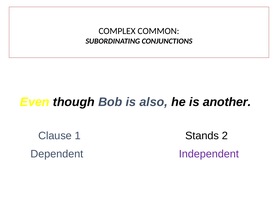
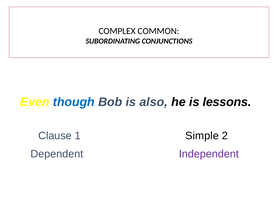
though colour: black -> blue (74, 102)
another: another -> lessons (227, 102)
Stands: Stands -> Simple (202, 136)
